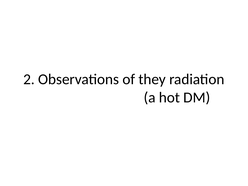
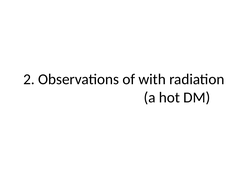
they: they -> with (152, 79)
